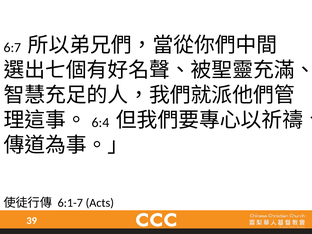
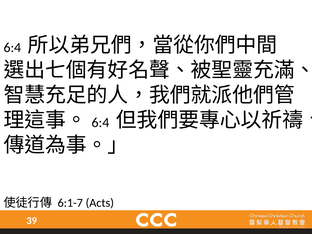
6:7: 6:7 -> 6:4 (12, 48)
